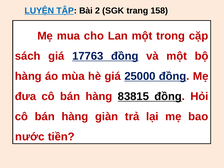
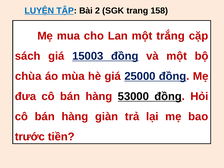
trong: trong -> trắng (171, 36)
17763: 17763 -> 15003 (88, 56)
hàng: hàng -> chùa (28, 76)
83815: 83815 -> 53000 (133, 96)
nước: nước -> trước (30, 137)
